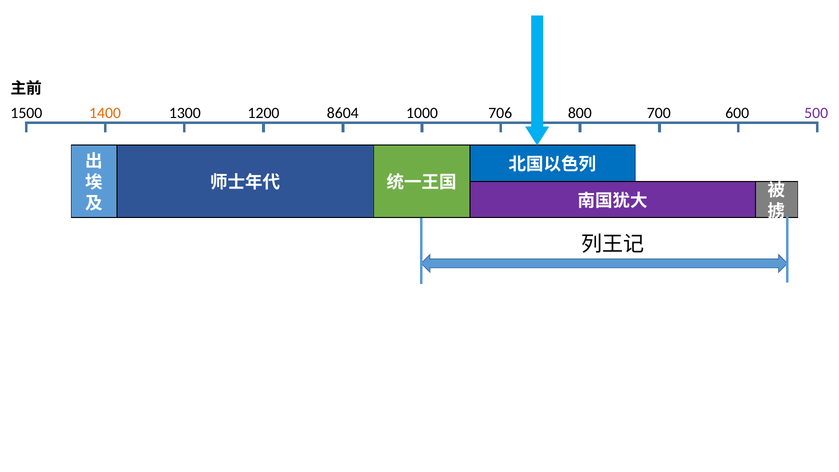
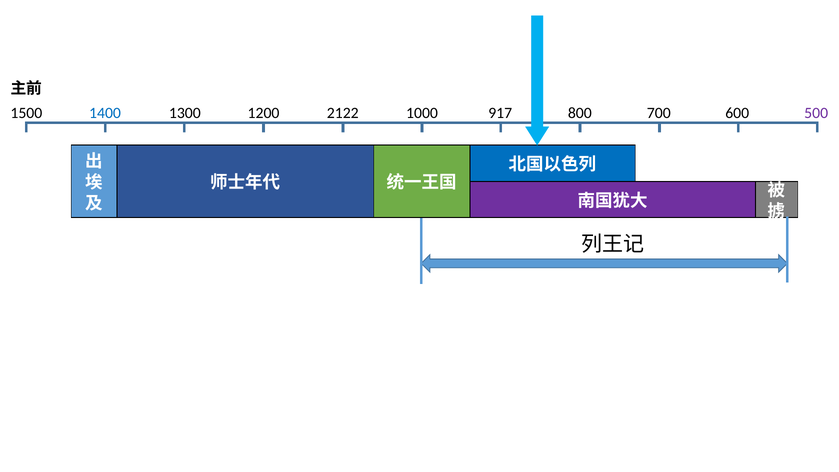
1400 colour: orange -> blue (105, 113)
8604: 8604 -> 2122 (343, 113)
706: 706 -> 917 (500, 113)
